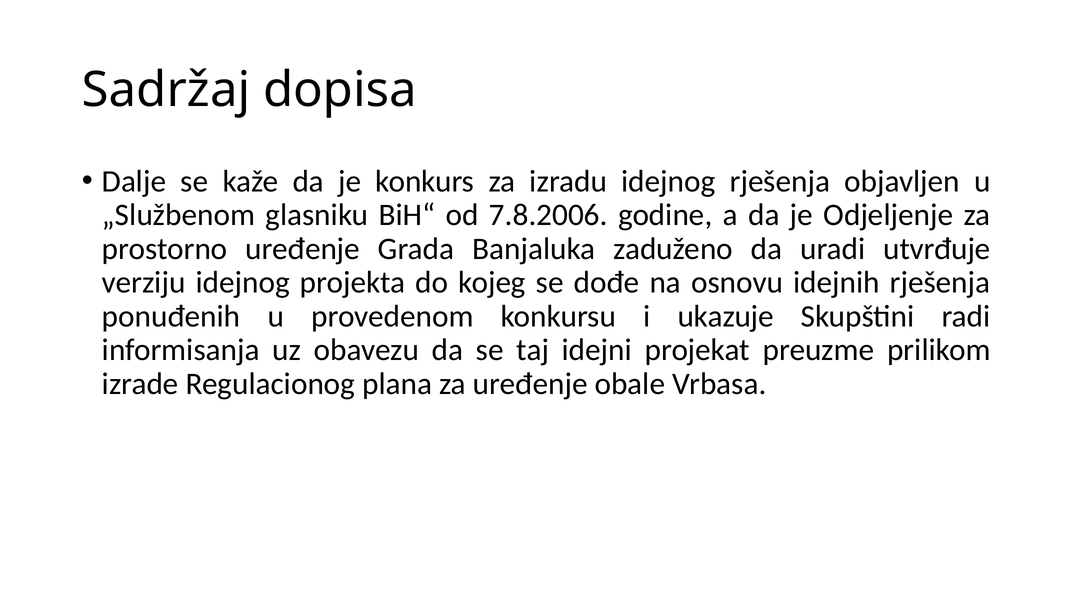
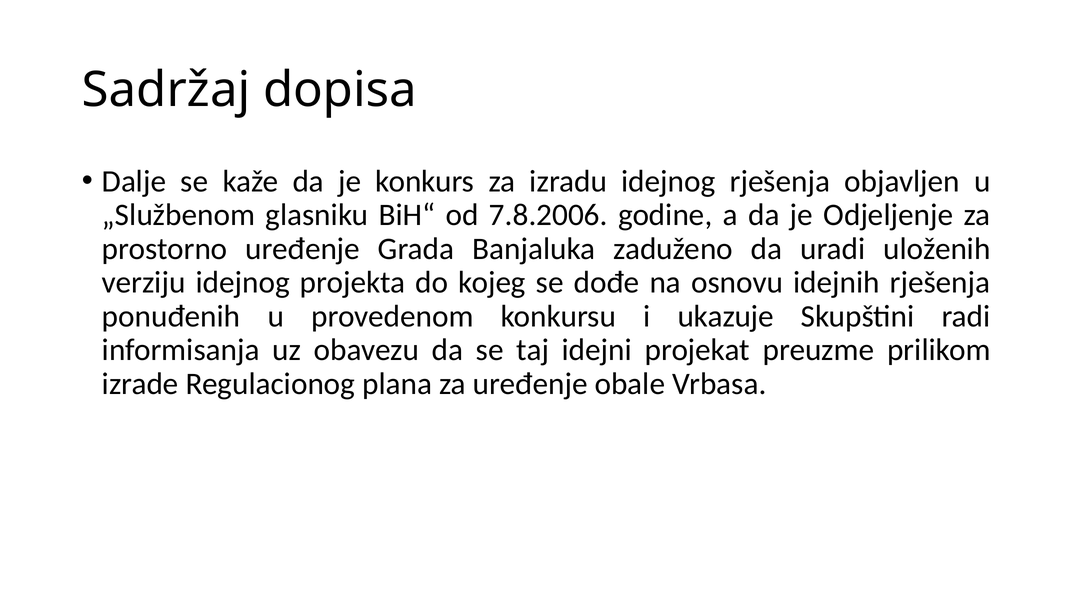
utvrđuje: utvrđuje -> uloženih (937, 249)
